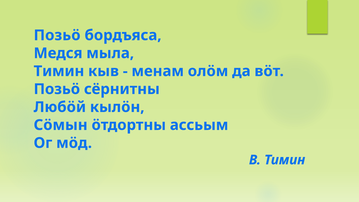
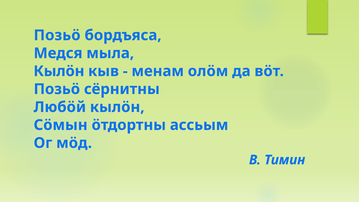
Тимин: Тимин -> Кылöн (59, 71)
